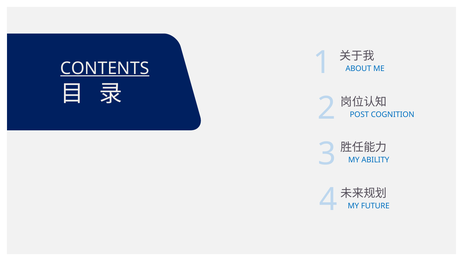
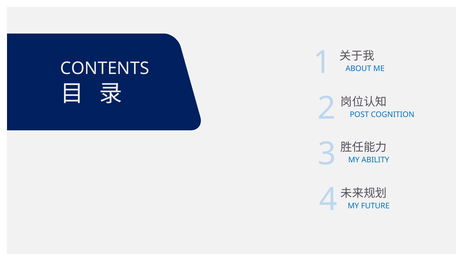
CONTENTS underline: present -> none (105, 68)
